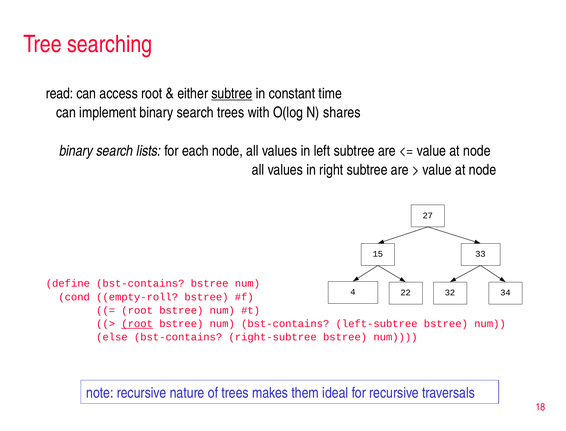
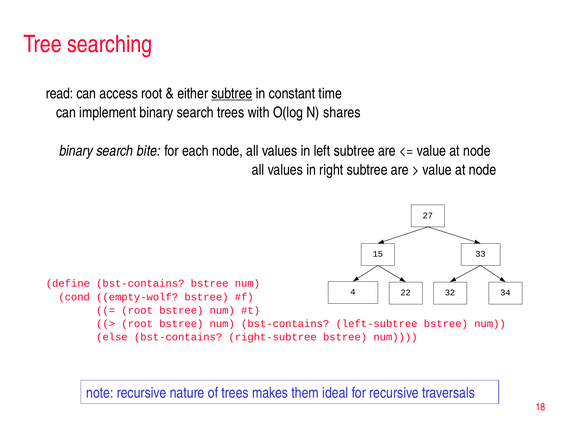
lists: lists -> bite (149, 151)
empty-roll: empty-roll -> empty-wolf (137, 297)
root underline: present -> none (137, 324)
